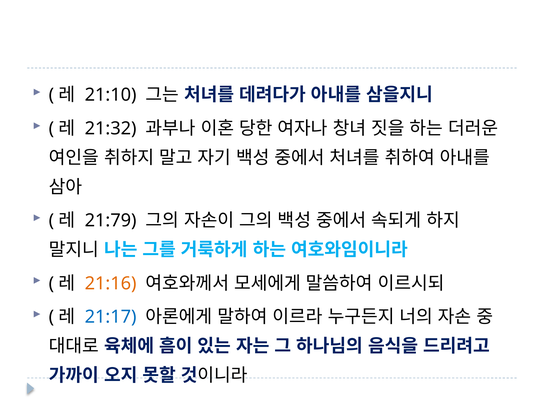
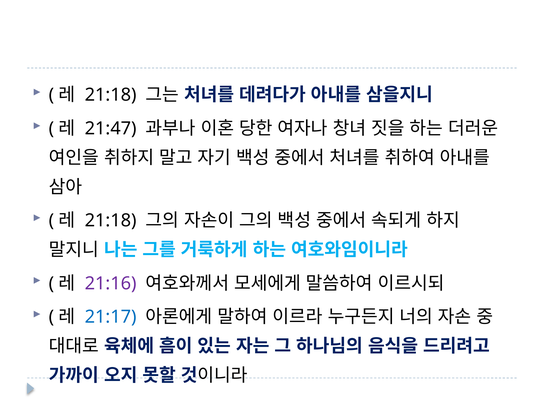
21:10: 21:10 -> 21:18 (111, 95)
21:32: 21:32 -> 21:47 (111, 128)
21:79: 21:79 -> 21:18 (111, 221)
21:16 colour: orange -> purple (111, 283)
